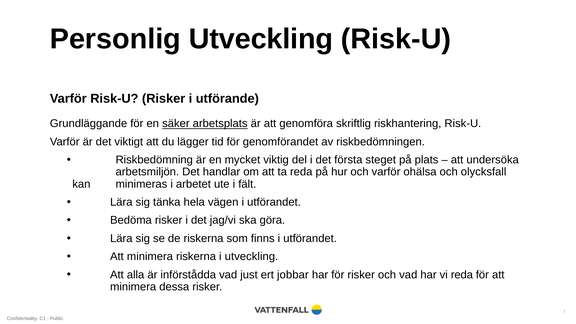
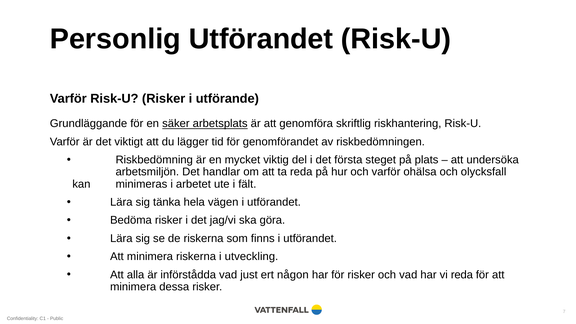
Personlig Utveckling: Utveckling -> Utförandet (261, 39)
jobbar: jobbar -> någon (293, 275)
